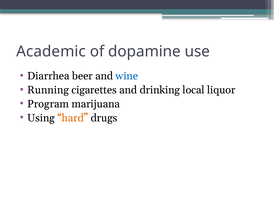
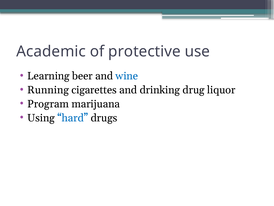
dopamine: dopamine -> protective (144, 51)
Diarrhea: Diarrhea -> Learning (48, 76)
local: local -> drug (194, 90)
hard colour: orange -> blue (73, 118)
